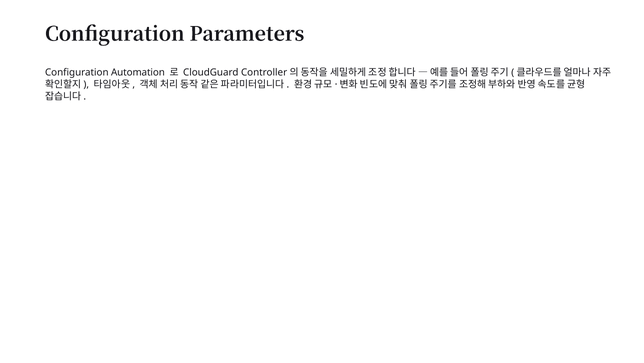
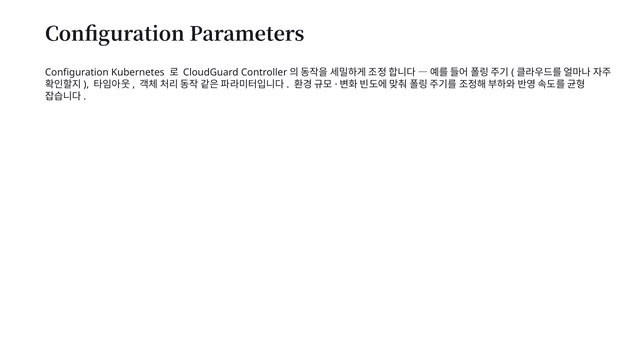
Automation: Automation -> Kubernetes (138, 73)
